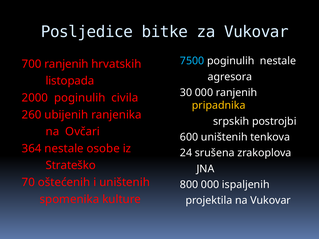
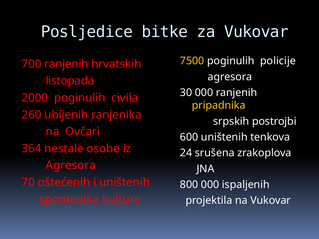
7500 colour: light blue -> yellow (192, 61)
poginulih nestale: nestale -> policije (278, 61)
Strateško: Strateško -> Agresora (71, 166)
